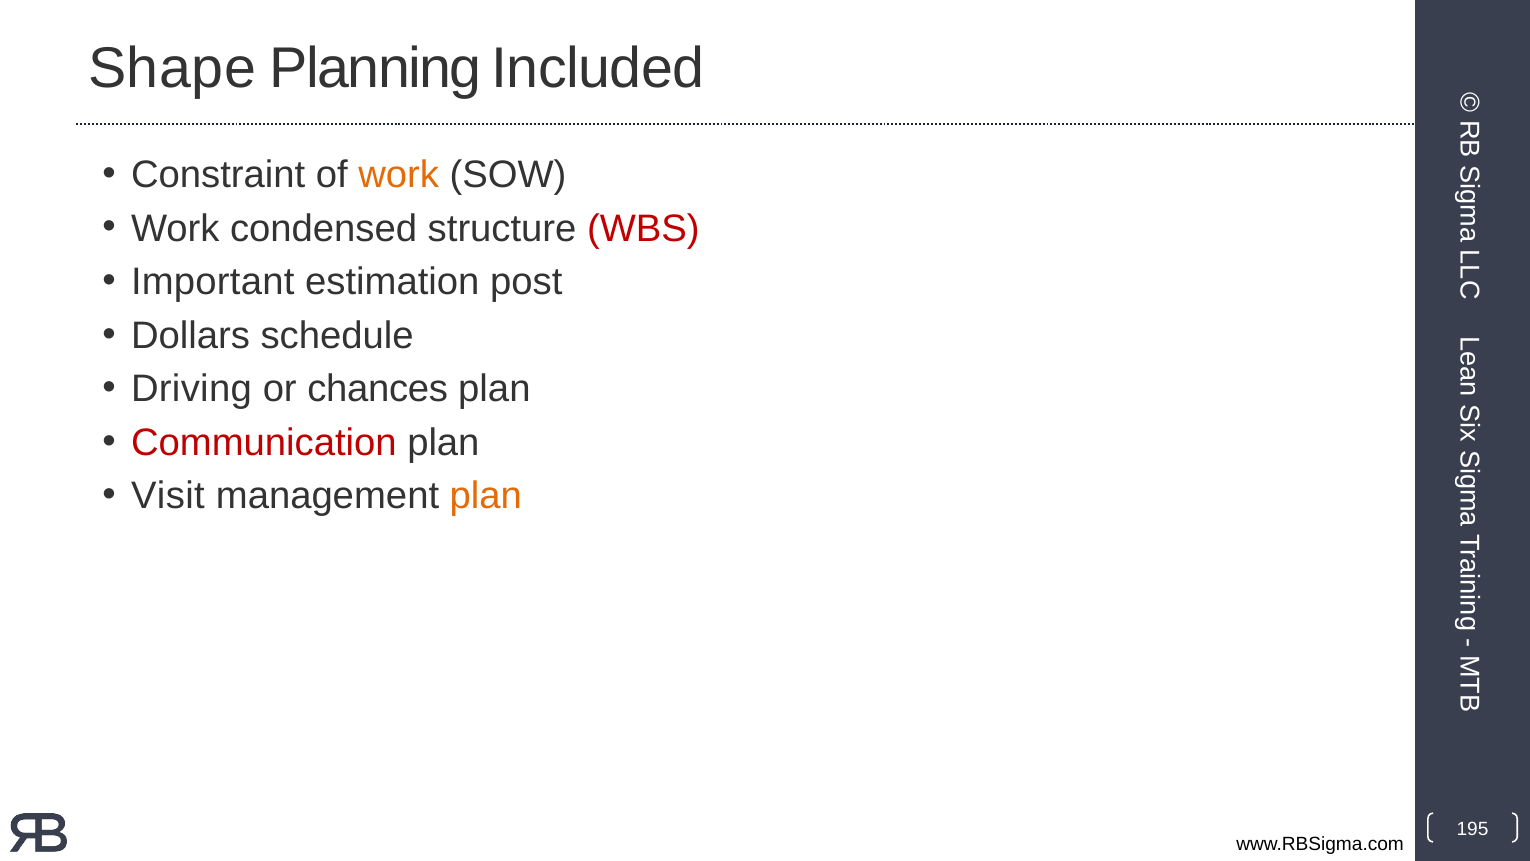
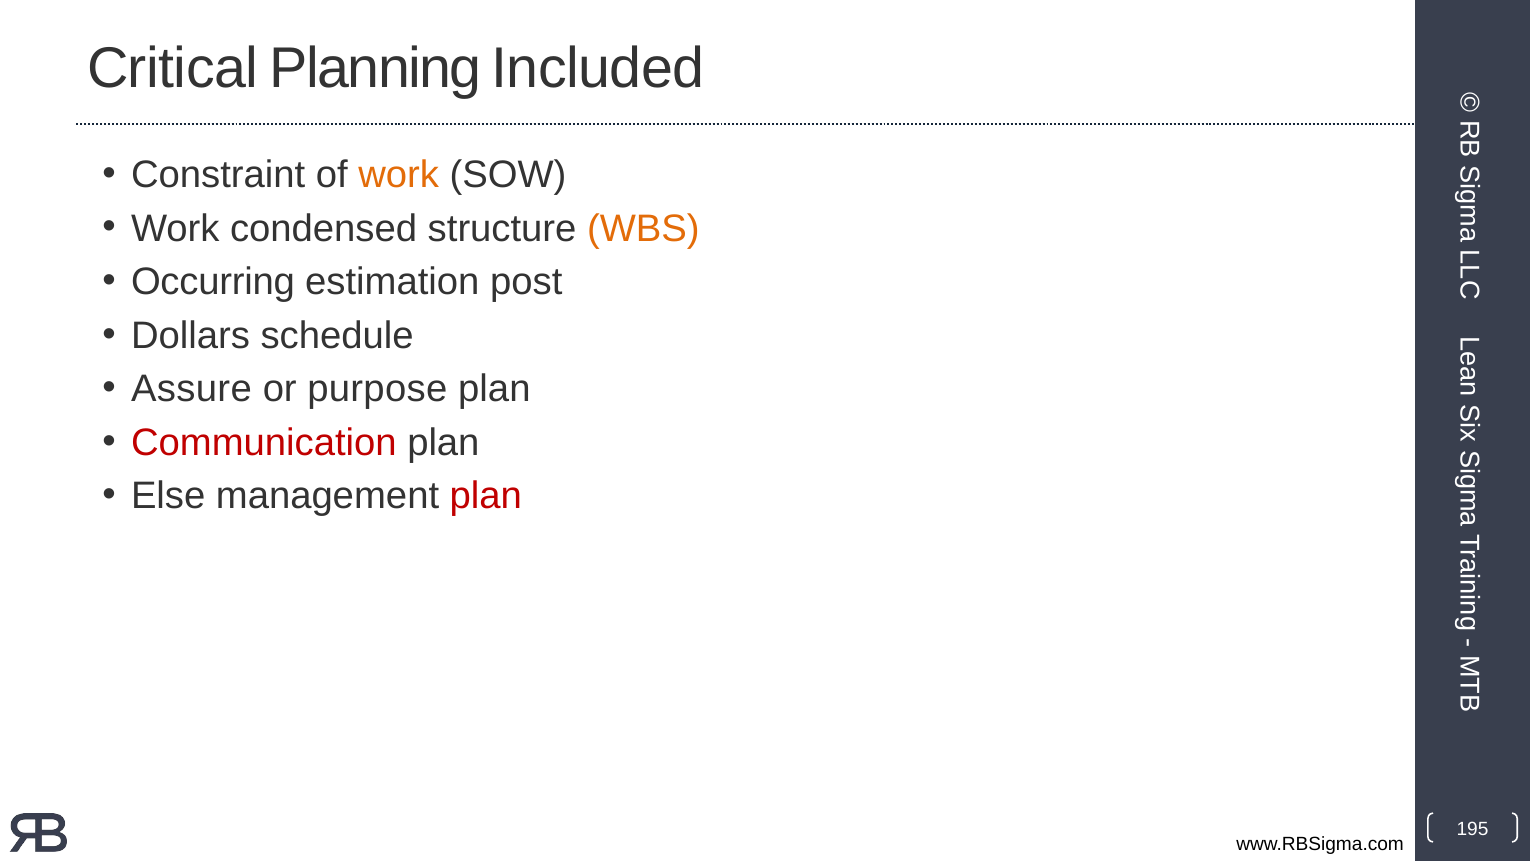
Shape: Shape -> Critical (173, 68)
WBS colour: red -> orange (643, 228)
Important: Important -> Occurring (213, 282)
Driving: Driving -> Assure (191, 389)
chances: chances -> purpose (377, 389)
Visit: Visit -> Else (168, 496)
plan colour: orange -> red (486, 496)
